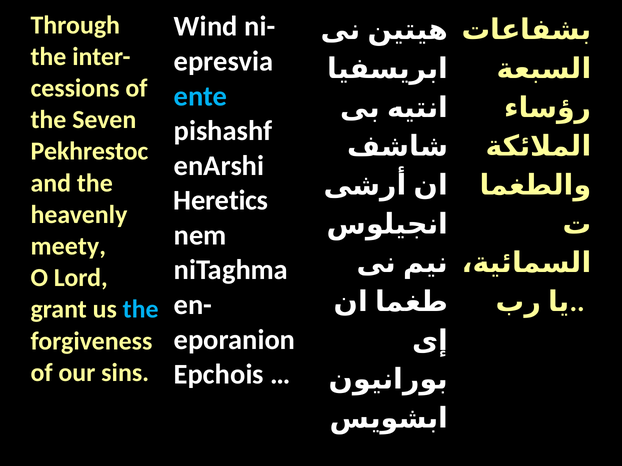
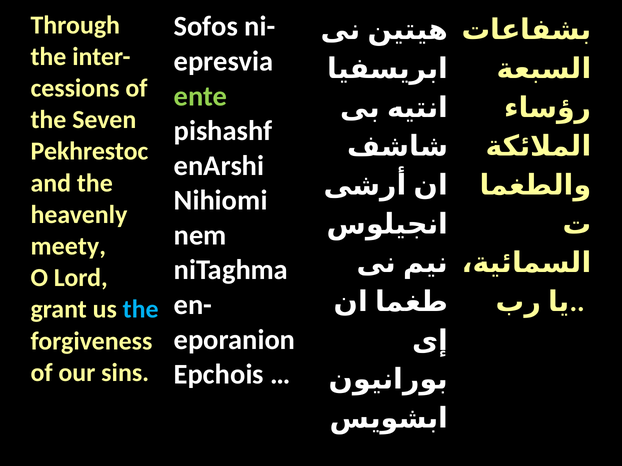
Wind: Wind -> Sofos (206, 27)
ente colour: light blue -> light green (201, 96)
Heretics: Heretics -> Nihiomi (221, 201)
